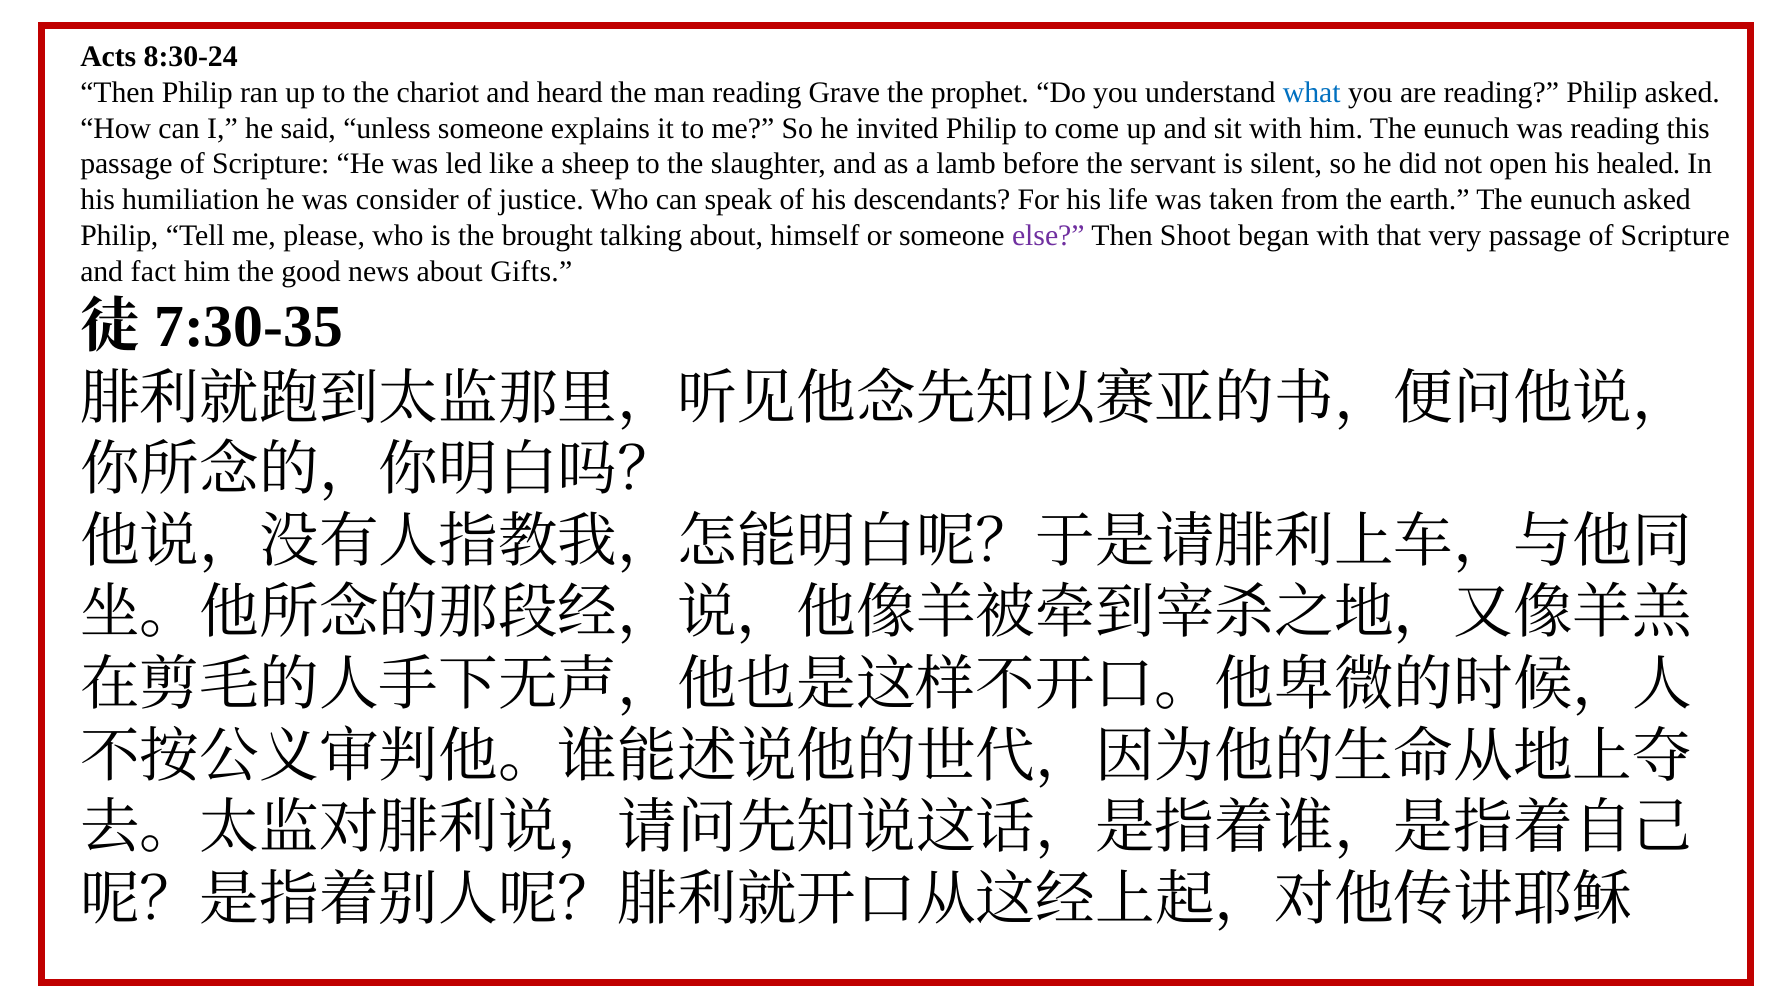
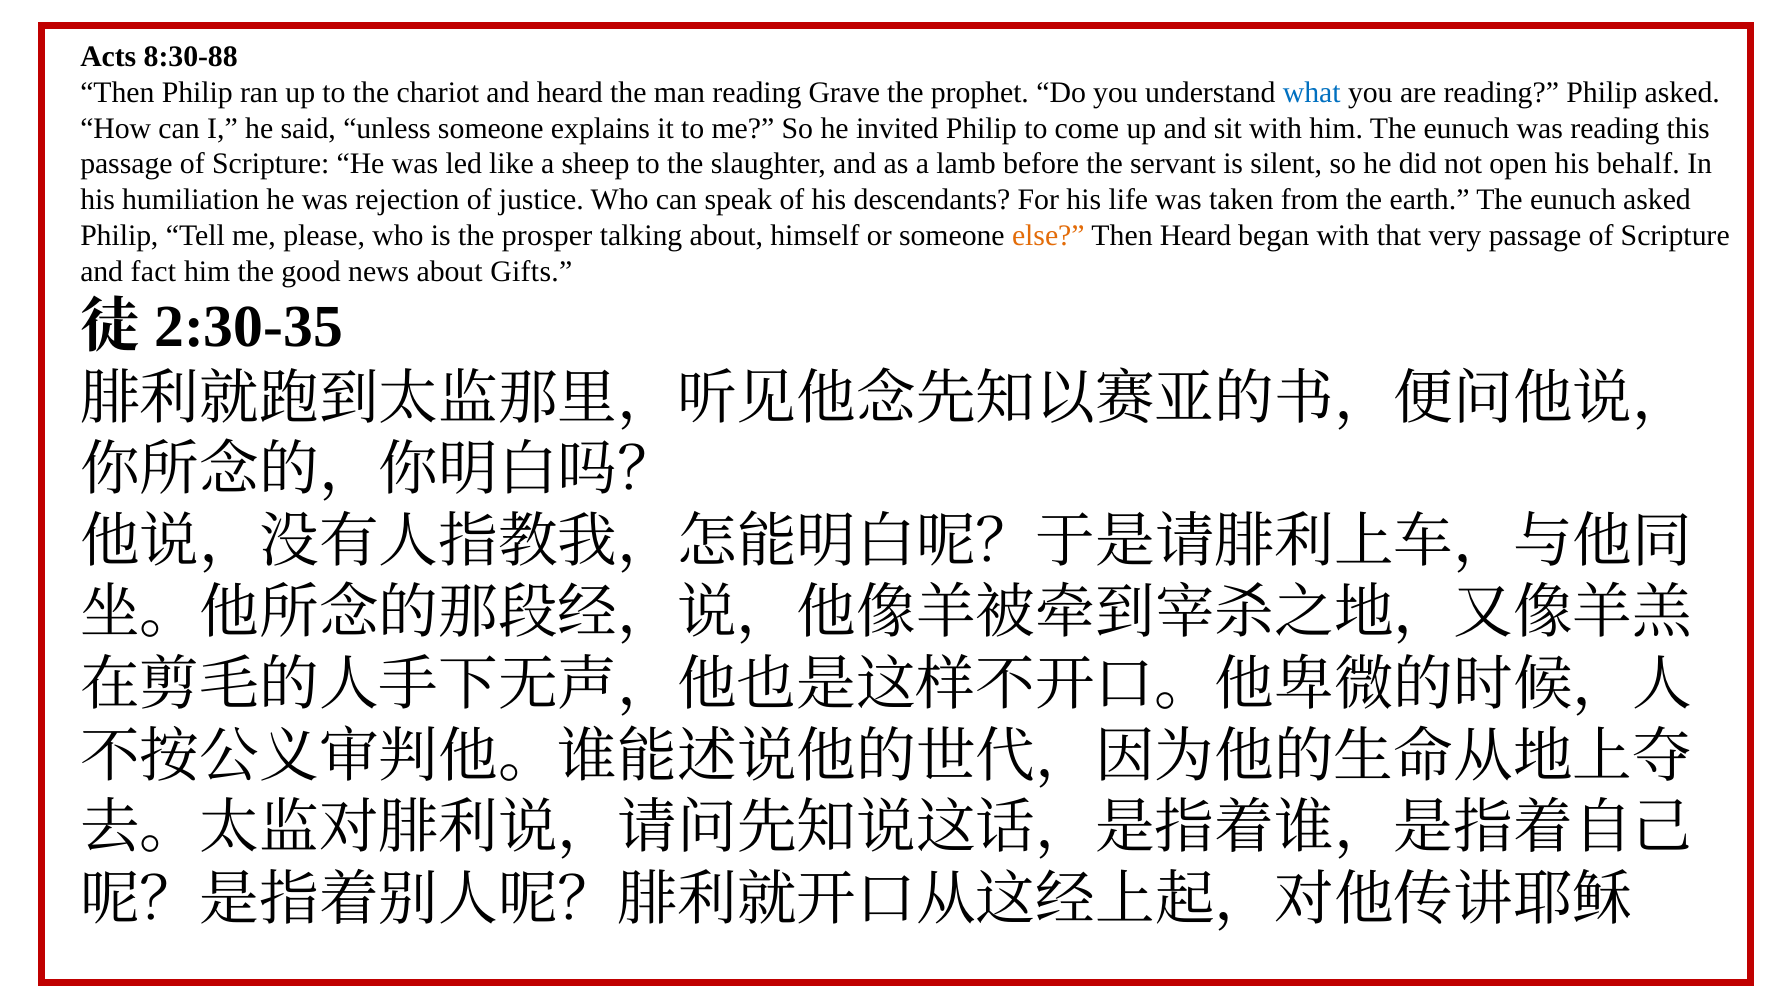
8:30-24: 8:30-24 -> 8:30-88 (191, 57)
healed: healed -> behalf (1638, 164)
consider: consider -> rejection (407, 200)
brought: brought -> prosper (547, 236)
else colour: purple -> orange (1048, 236)
Then Shoot: Shoot -> Heard (1196, 236)
7:30-35: 7:30-35 -> 2:30-35 (249, 327)
